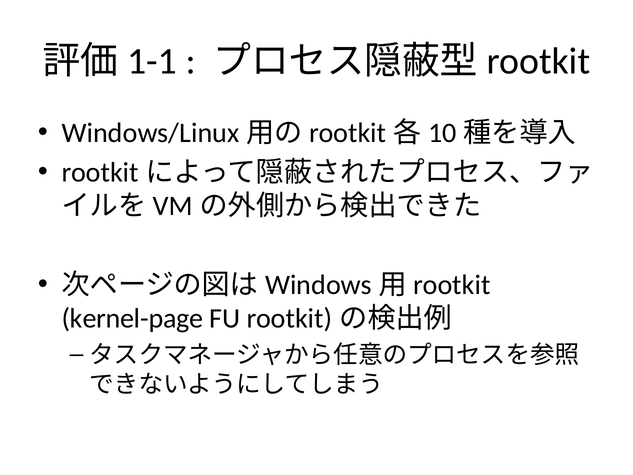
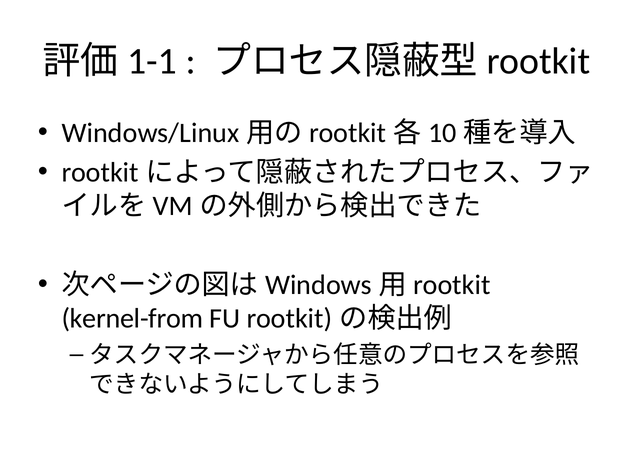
kernel-page: kernel-page -> kernel-from (132, 319)
